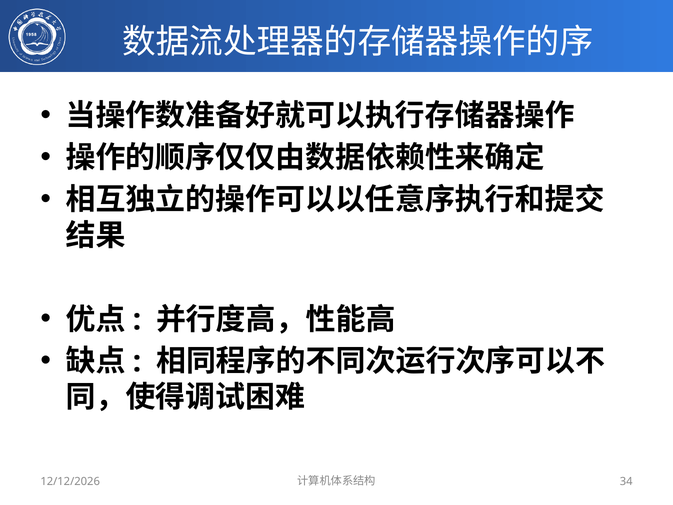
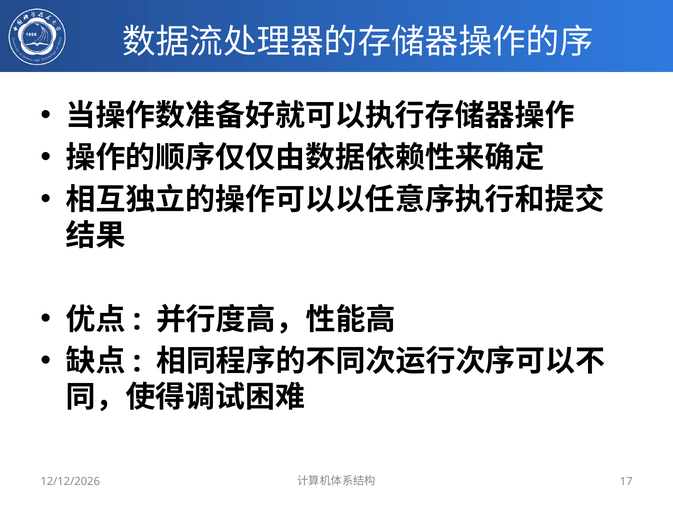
34: 34 -> 17 (626, 481)
